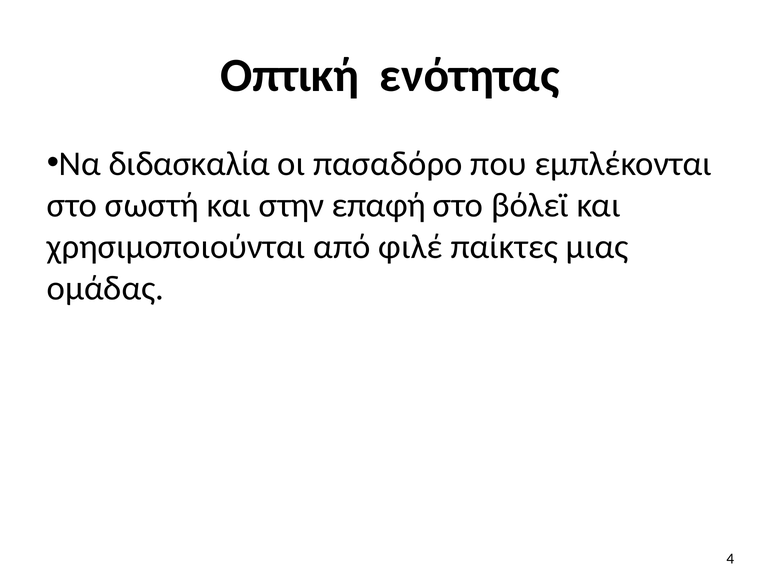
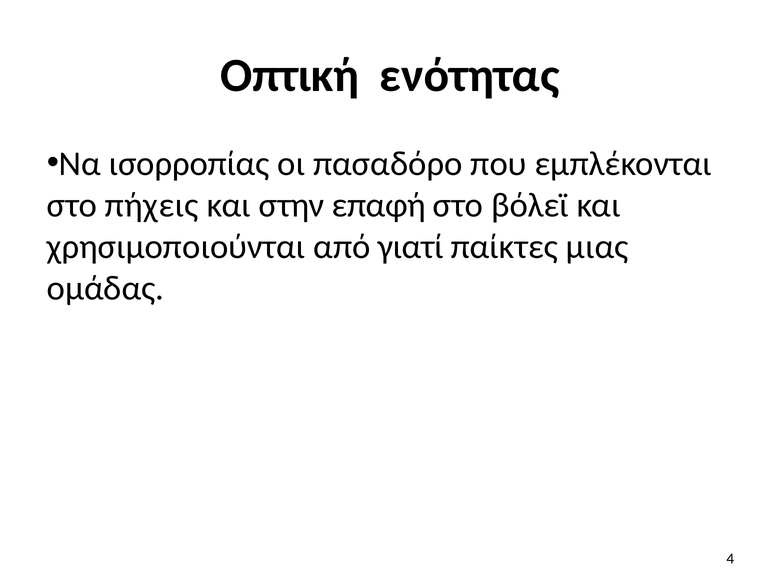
διδασκαλία: διδασκαλία -> ισορροπίας (189, 164)
σωστή: σωστή -> πήχεις (152, 206)
φιλέ: φιλέ -> γιατί (411, 247)
